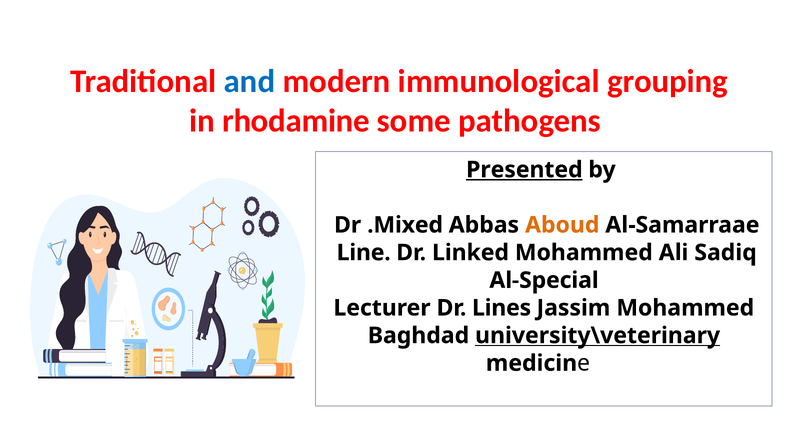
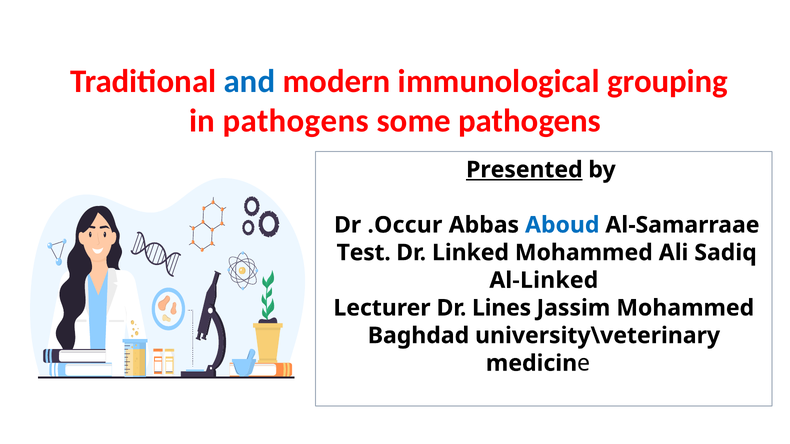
in rhodamine: rhodamine -> pathogens (296, 121)
.Mixed: .Mixed -> .Occur (405, 225)
Aboud colour: orange -> blue (562, 225)
Line: Line -> Test (364, 253)
Al-Special: Al-Special -> Al-Linked (544, 281)
university\veterinary underline: present -> none (598, 336)
